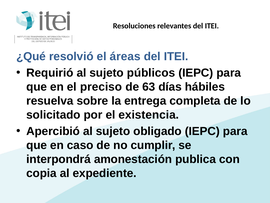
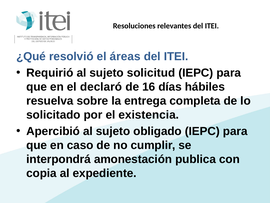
públicos: públicos -> solicitud (151, 73)
preciso: preciso -> declaró (101, 87)
63: 63 -> 16 (149, 87)
